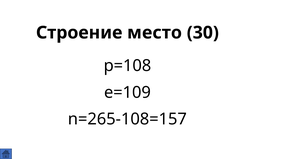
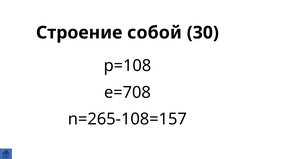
место: место -> собой (154, 33)
e=109: e=109 -> e=708 (127, 92)
